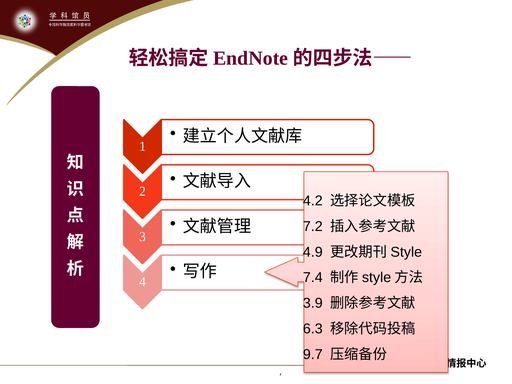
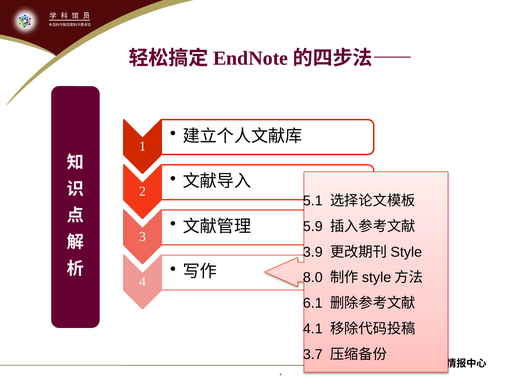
4.2: 4.2 -> 5.1 (313, 201)
7.2: 7.2 -> 5.9 (313, 226)
4.9: 4.9 -> 3.9 (313, 252)
7.4: 7.4 -> 8.0 (313, 278)
3.9: 3.9 -> 6.1 (313, 303)
6.3: 6.3 -> 4.1 (313, 329)
9.7: 9.7 -> 3.7 (313, 354)
